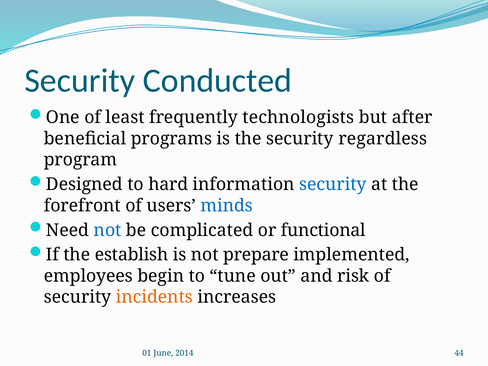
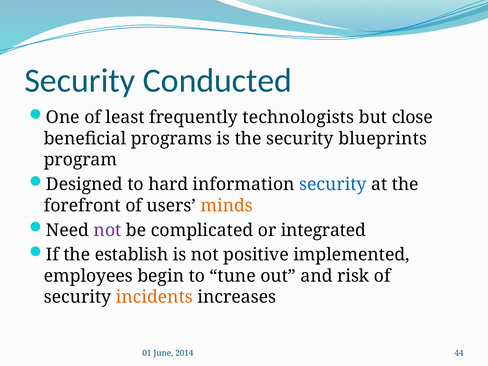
after: after -> close (412, 117)
regardless: regardless -> blueprints (383, 139)
minds colour: blue -> orange (227, 206)
not colour: blue -> purple (108, 230)
functional: functional -> integrated (323, 230)
prepare: prepare -> positive (256, 255)
